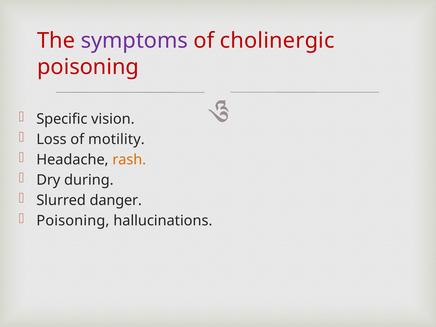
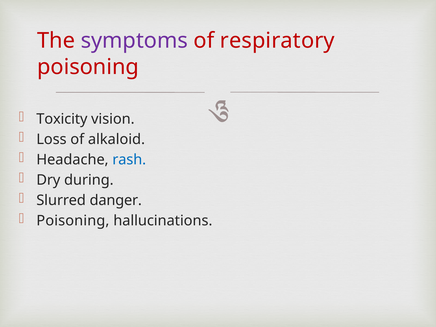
cholinergic: cholinergic -> respiratory (277, 41)
Specific: Specific -> Toxicity (62, 119)
motility: motility -> alkaloid (116, 139)
rash colour: orange -> blue (129, 160)
